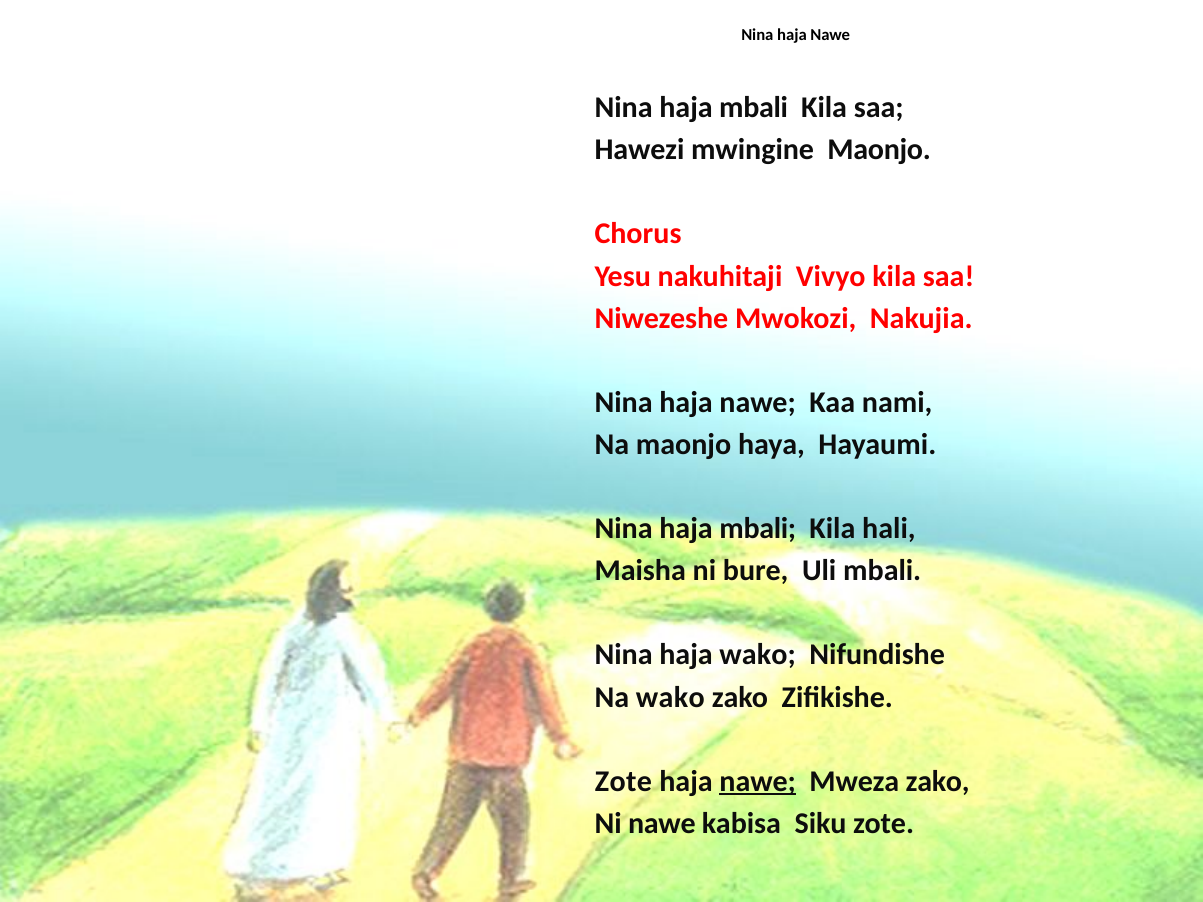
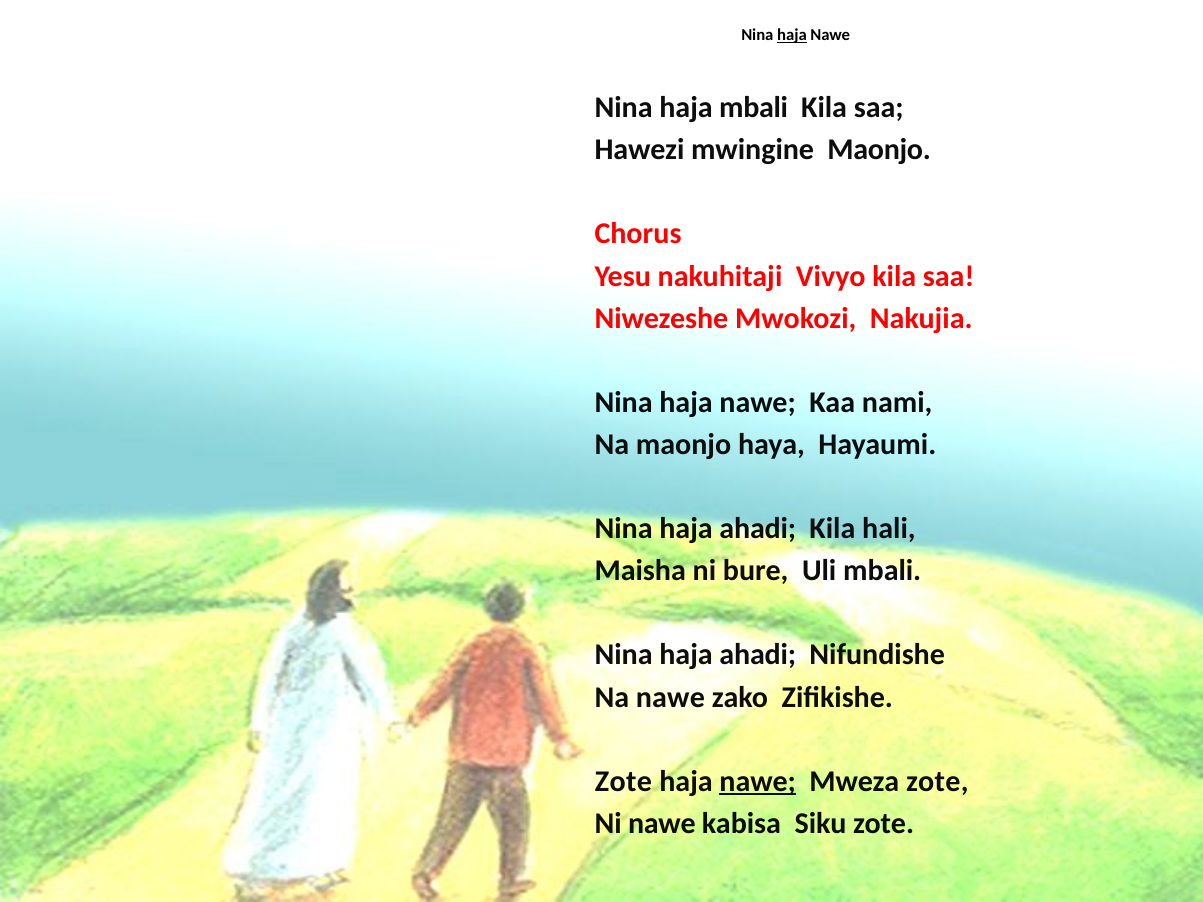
haja underline: none -> present (792, 35)
mbali: mbali -> ahadi (758, 529)
wako: wako -> ahadi (758, 655)
Na wako: wako -> nawe (670, 697)
Mweza zako: zako -> zote (937, 781)
